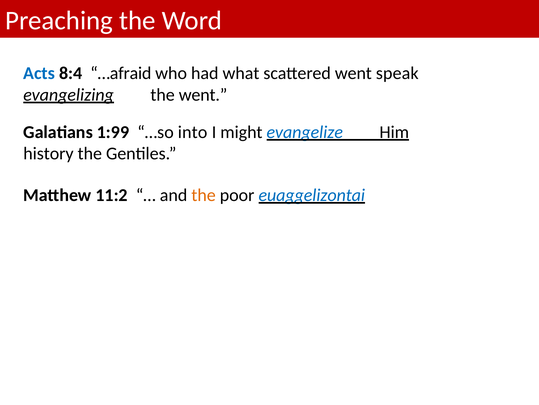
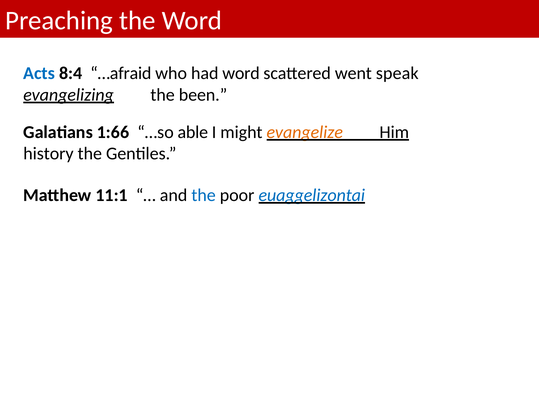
had what: what -> word (241, 73)
the went: went -> been (203, 95)
1:99: 1:99 -> 1:66 (113, 132)
into: into -> able (193, 132)
evangelize colour: blue -> orange (305, 132)
11:2: 11:2 -> 11:1 (112, 195)
the colour: orange -> blue (204, 195)
